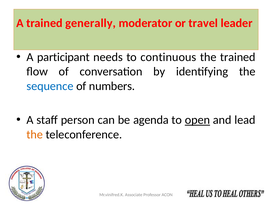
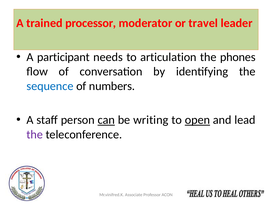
generally: generally -> processor (91, 23)
continuous: continuous -> articulation (168, 57)
the trained: trained -> phones (238, 57)
can underline: none -> present (106, 120)
agenda: agenda -> writing (151, 120)
the colour: orange -> purple (35, 134)
